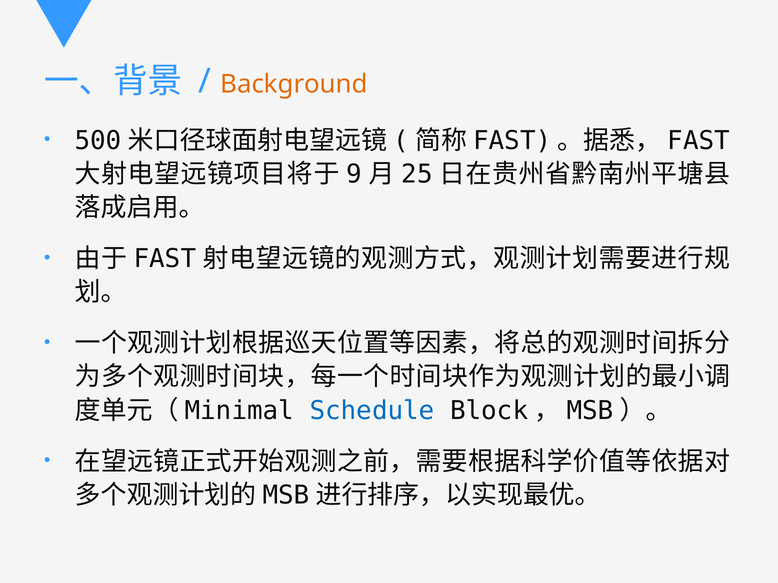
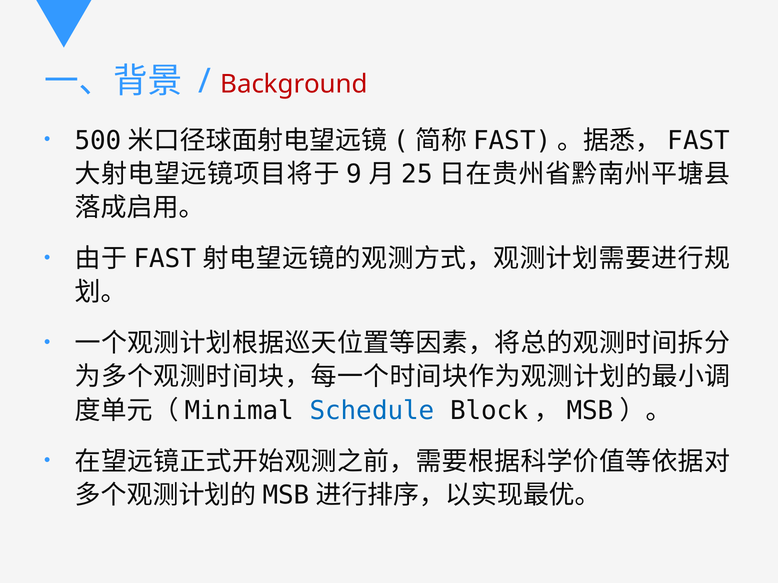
Background colour: orange -> red (294, 84)
